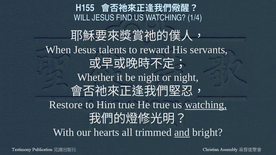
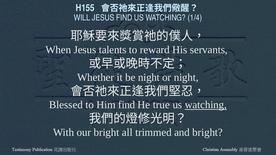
Restore: Restore -> Blessed (66, 105)
Him true: true -> find (127, 105)
our hearts: hearts -> bright (106, 133)
and underline: present -> none (182, 133)
